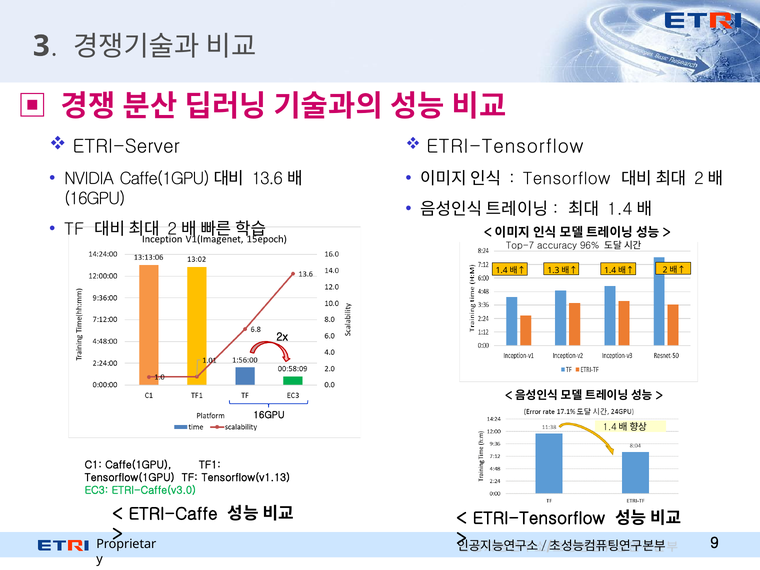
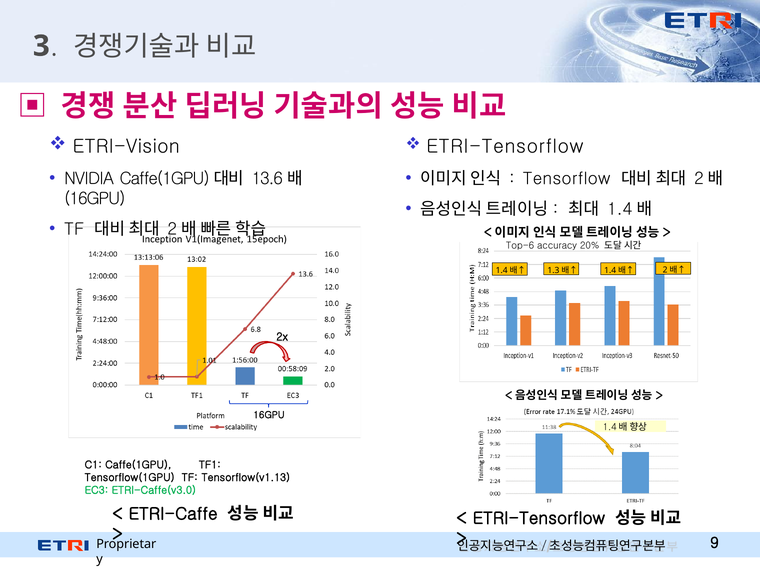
ETRI-Server: ETRI-Server -> ETRI-Vision (126, 147)
Top-7: Top-7 -> Top-6 (520, 246)
96%: 96% -> 20% (590, 246)
